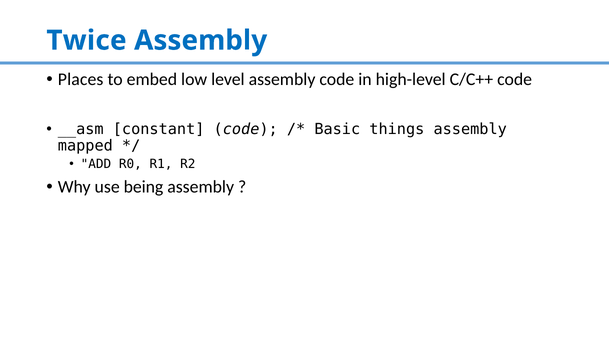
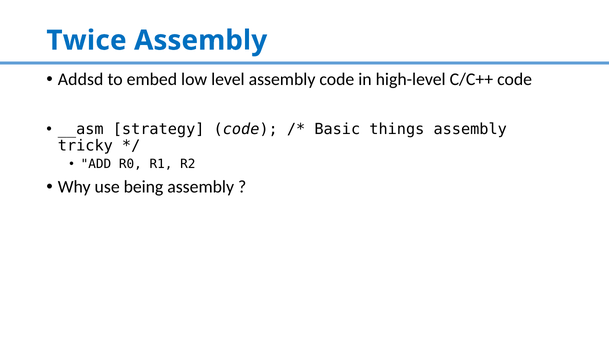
Places: Places -> Addsd (81, 79)
constant: constant -> strategy (159, 129)
mapped: mapped -> tricky (85, 146)
